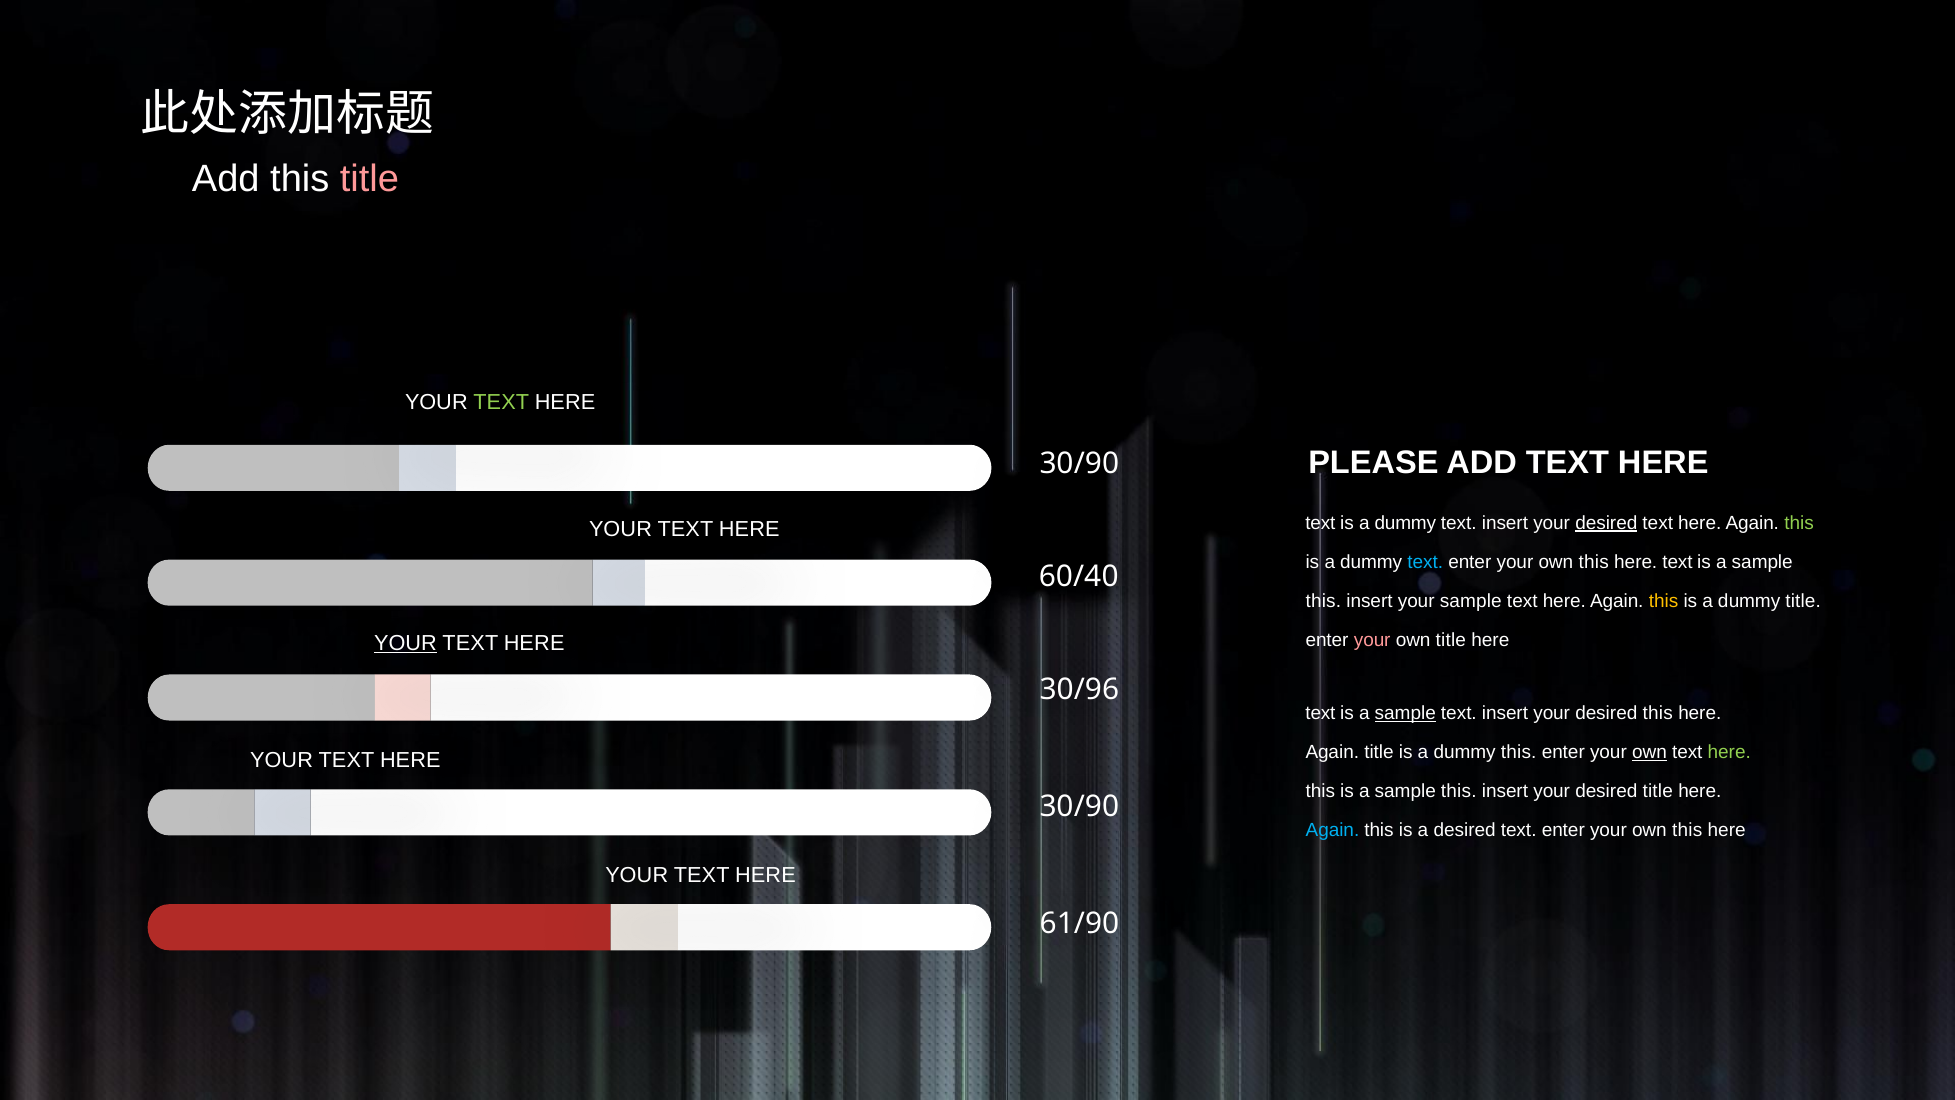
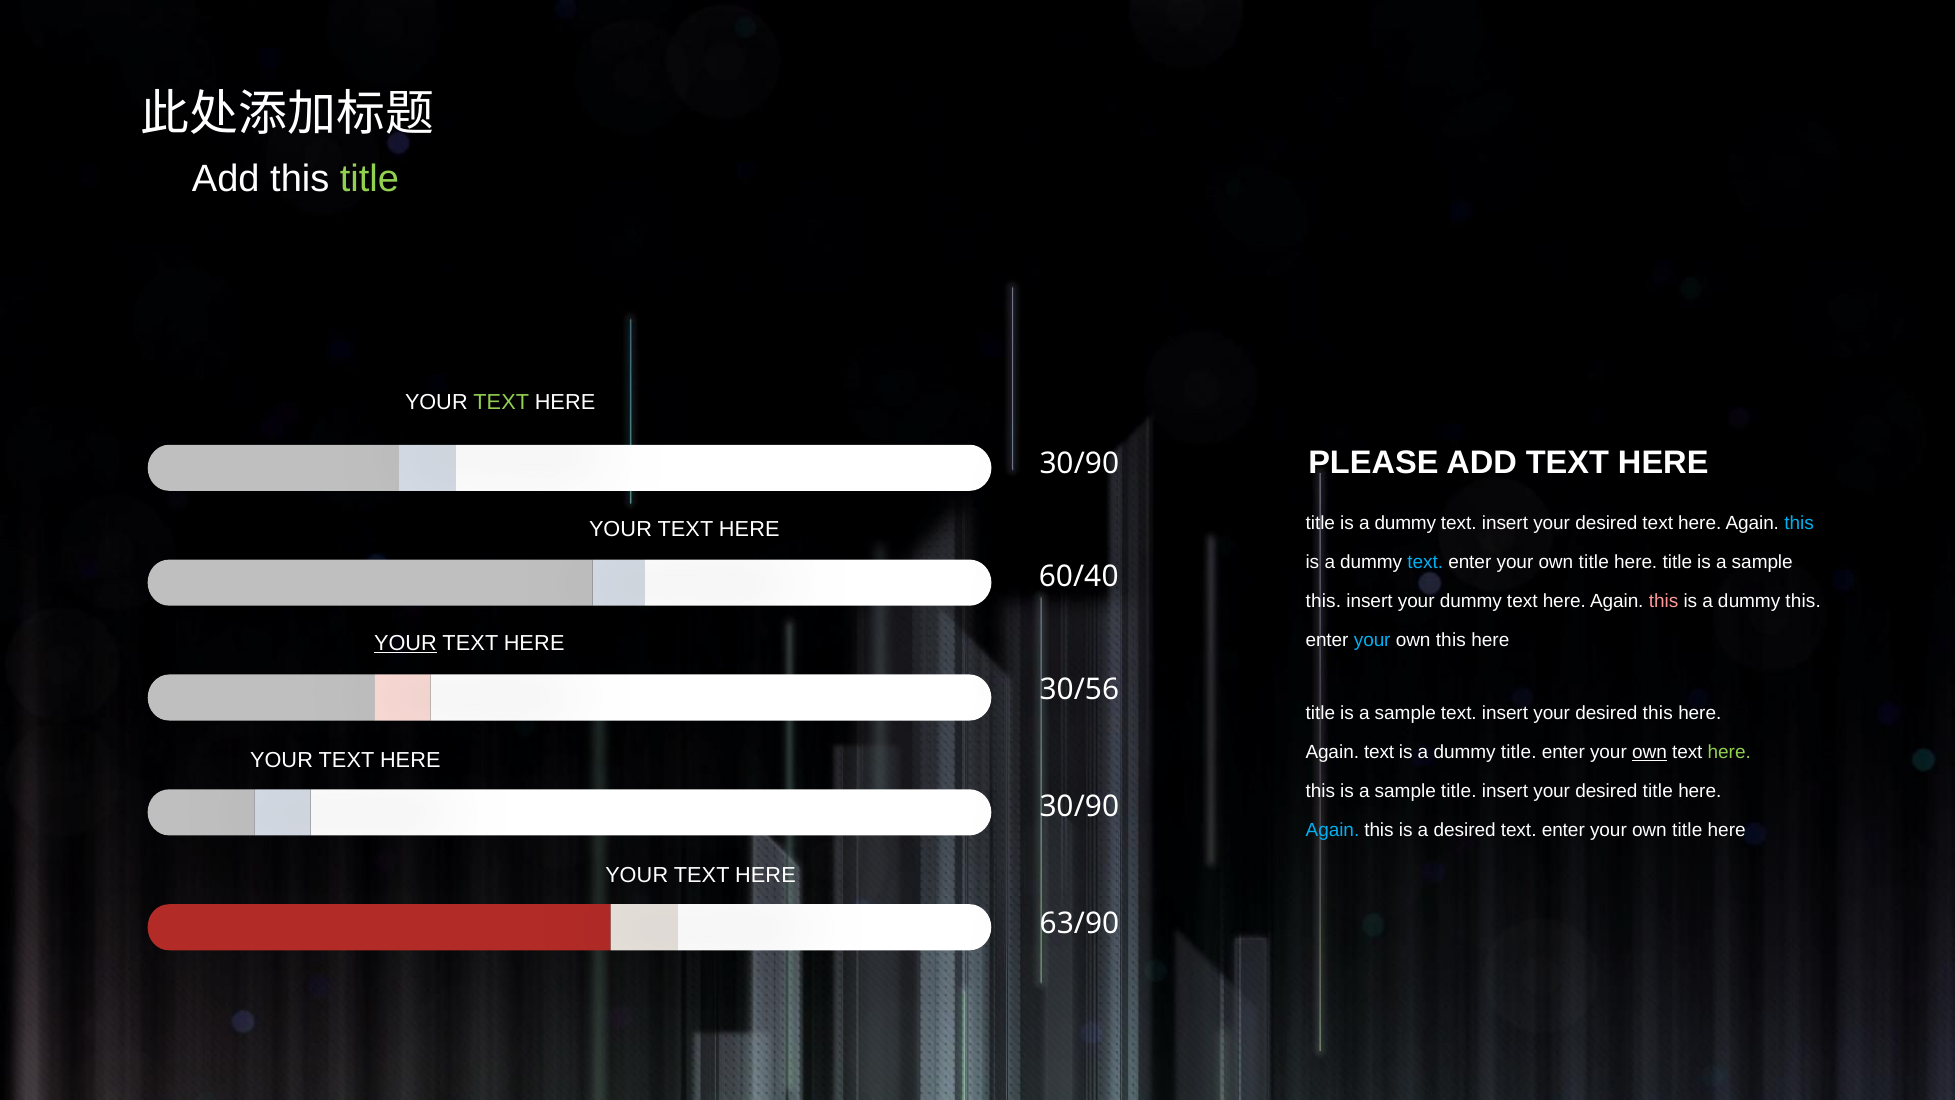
title colour: pink -> light green (369, 179)
text: text -> title (1320, 523)
desired underline: present -> none (1606, 523)
this colour: light green -> light blue (1799, 523)
this: this -> title (1594, 562)
text: text -> title (1677, 562)
your sample: sample -> dummy (1471, 601)
this colour: yellow -> pink (1664, 601)
dummy title: title -> this (1803, 601)
your colour: pink -> light blue (1372, 640)
own title: title -> this (1451, 640)
30/96: 30/96 -> 30/56 (1079, 690)
text: text -> title (1320, 713)
sample underline: present -> none (1405, 713)
Again title: title -> text (1379, 752)
dummy this: this -> title (1519, 752)
this: this -> title (1459, 791)
this: this -> title (1687, 830)
61/90: 61/90 -> 63/90 (1079, 924)
